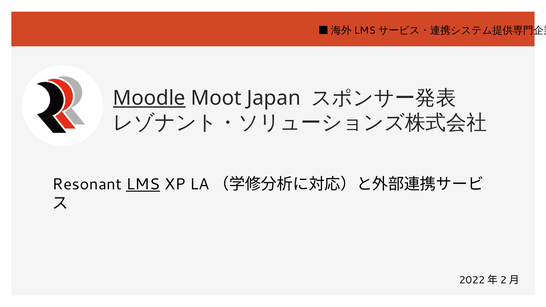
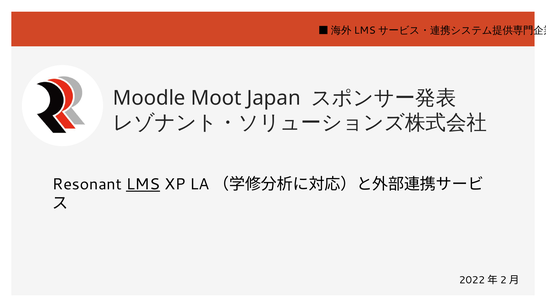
Moodle underline: present -> none (149, 98)
